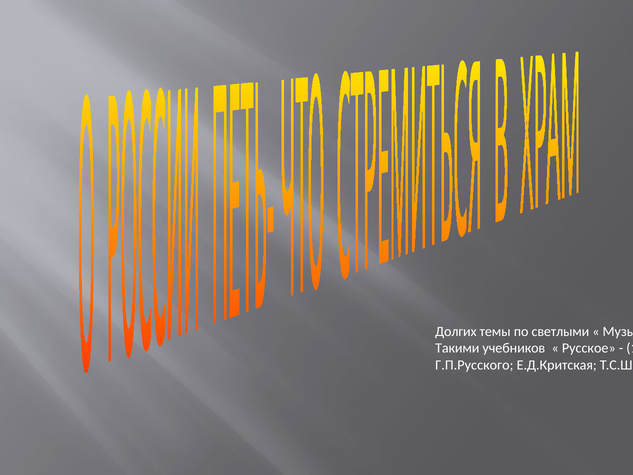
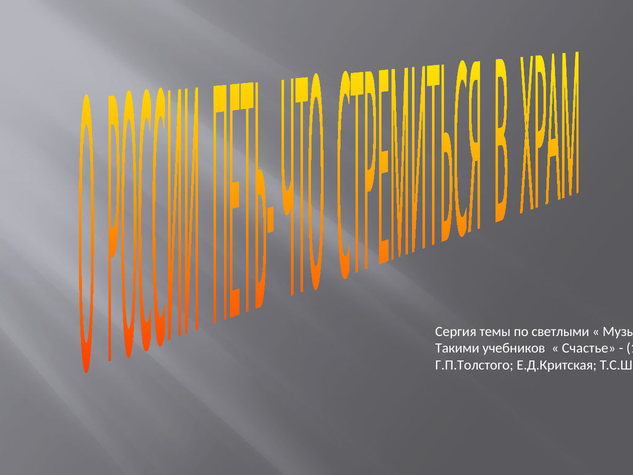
Долгих: Долгих -> Сергия (456, 331)
Русское: Русское -> Счастье (589, 348)
Г.П.Русского: Г.П.Русского -> Г.П.Толстого (474, 365)
